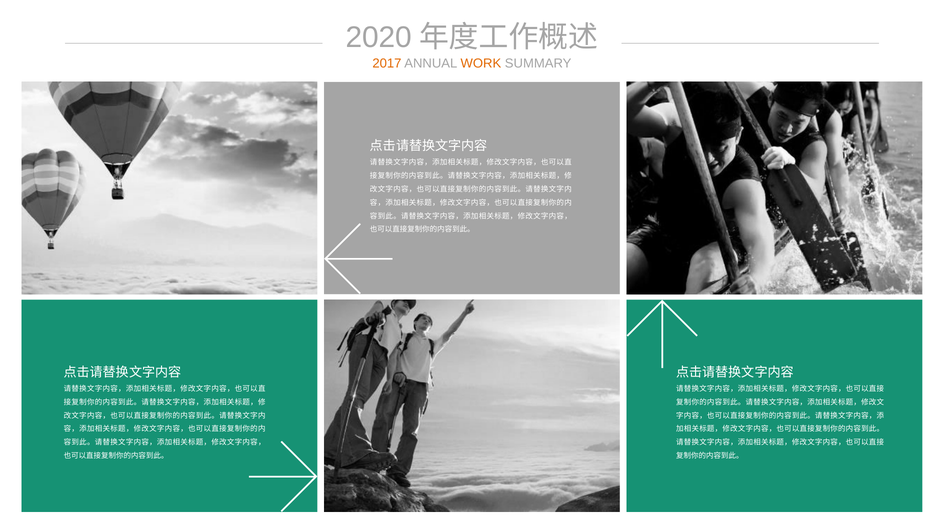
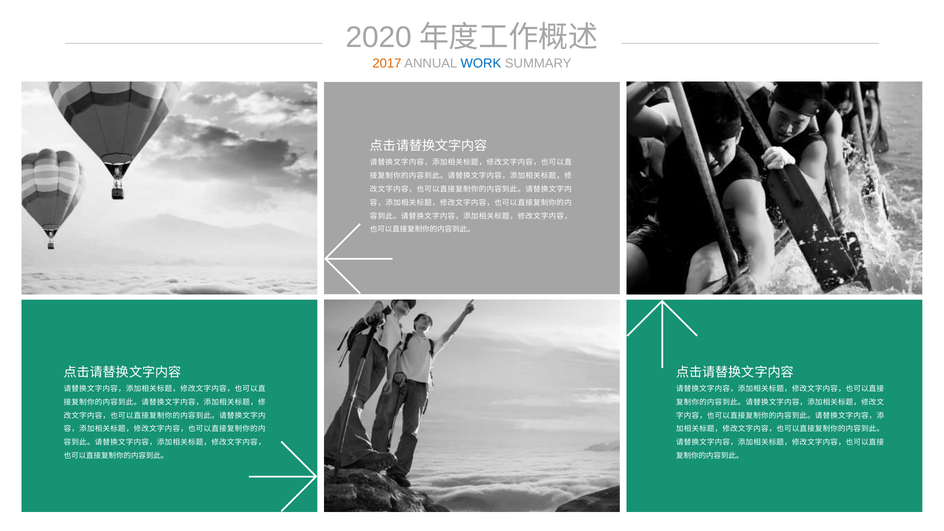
WORK colour: orange -> blue (481, 63)
